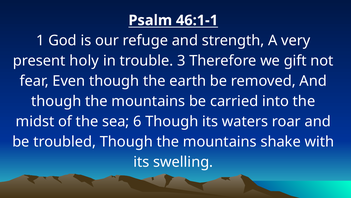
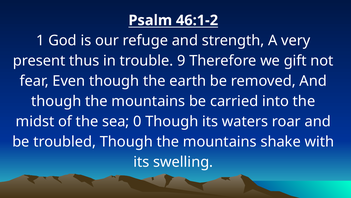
46:1-1: 46:1-1 -> 46:1-2 (197, 20)
holy: holy -> thus (84, 61)
3: 3 -> 9 (181, 61)
6: 6 -> 0 (137, 121)
